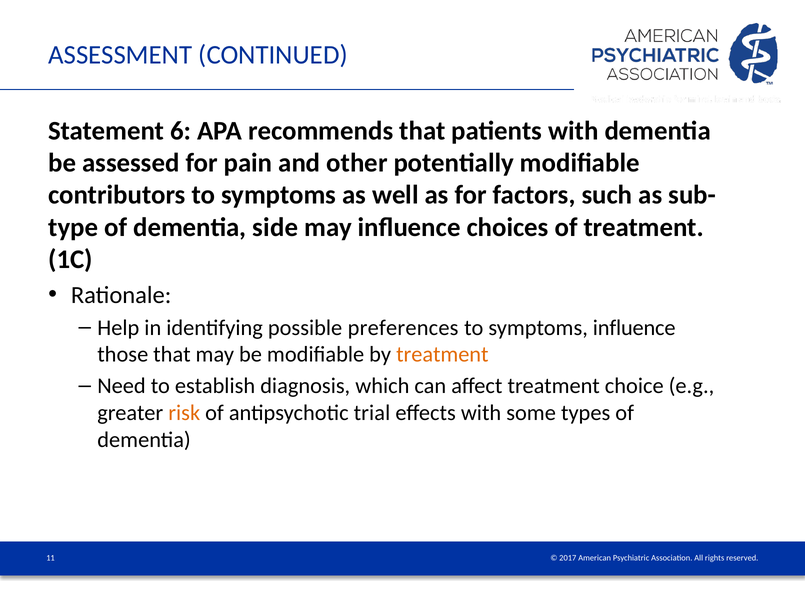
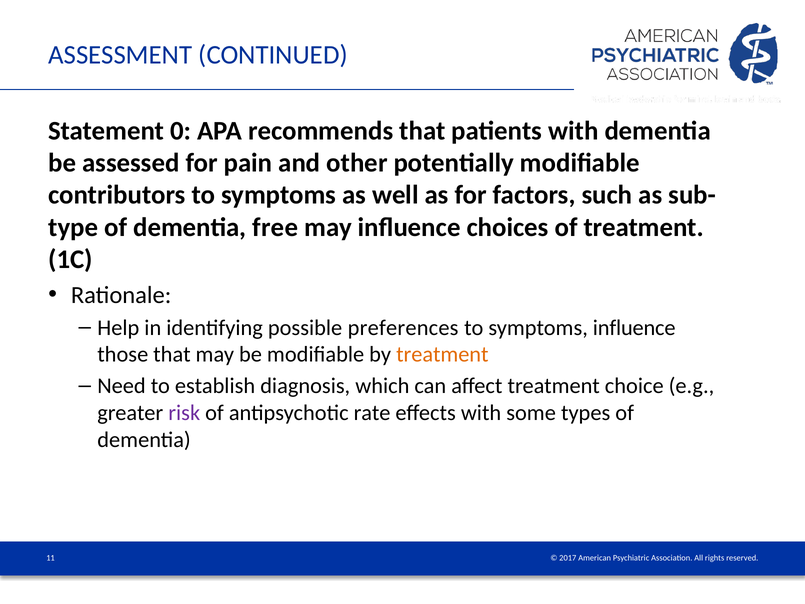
6: 6 -> 0 (181, 131)
side: side -> free (275, 227)
risk colour: orange -> purple (184, 413)
trial: trial -> rate (372, 413)
